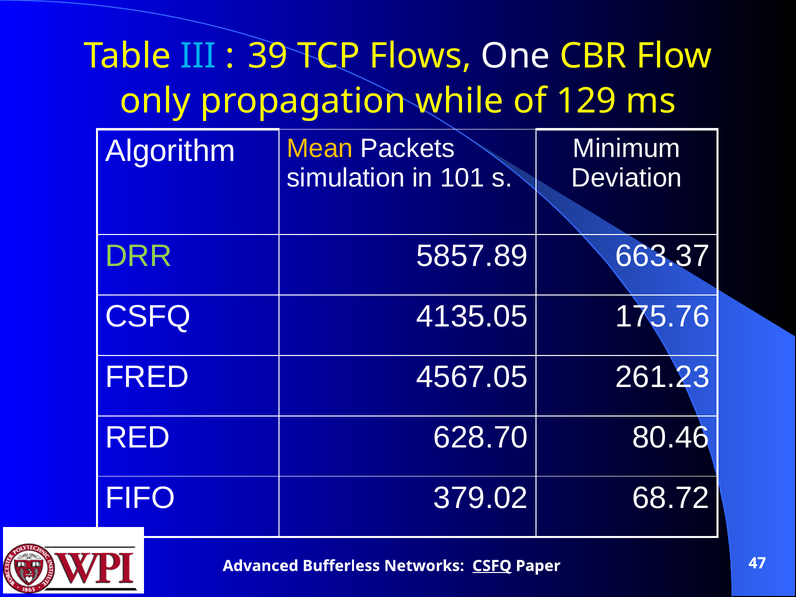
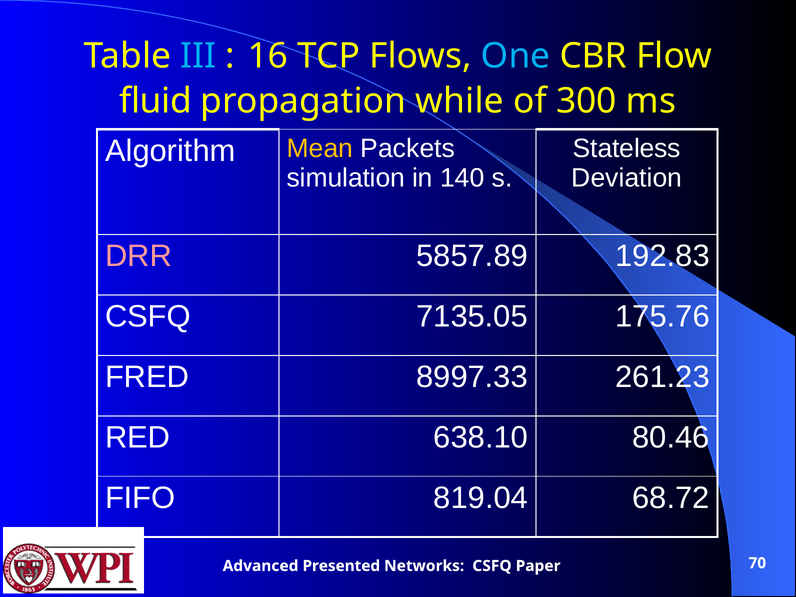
39: 39 -> 16 (268, 56)
One colour: white -> light blue (516, 56)
only: only -> fluid (156, 101)
129: 129 -> 300 (586, 101)
Minimum: Minimum -> Stateless (627, 148)
101: 101 -> 140 (462, 178)
DRR colour: light green -> pink (139, 256)
663.37: 663.37 -> 192.83 (663, 256)
4135.05: 4135.05 -> 7135.05 (472, 317)
4567.05: 4567.05 -> 8997.33 (472, 377)
628.70: 628.70 -> 638.10 (481, 438)
379.02: 379.02 -> 819.04 (481, 498)
Bufferless: Bufferless -> Presented (341, 566)
CSFQ underline: present -> none (492, 566)
47: 47 -> 70 (757, 563)
